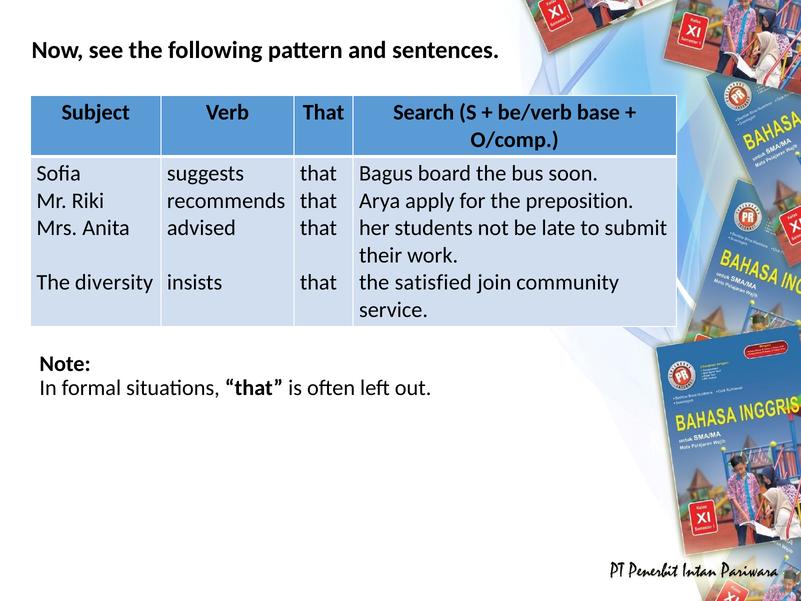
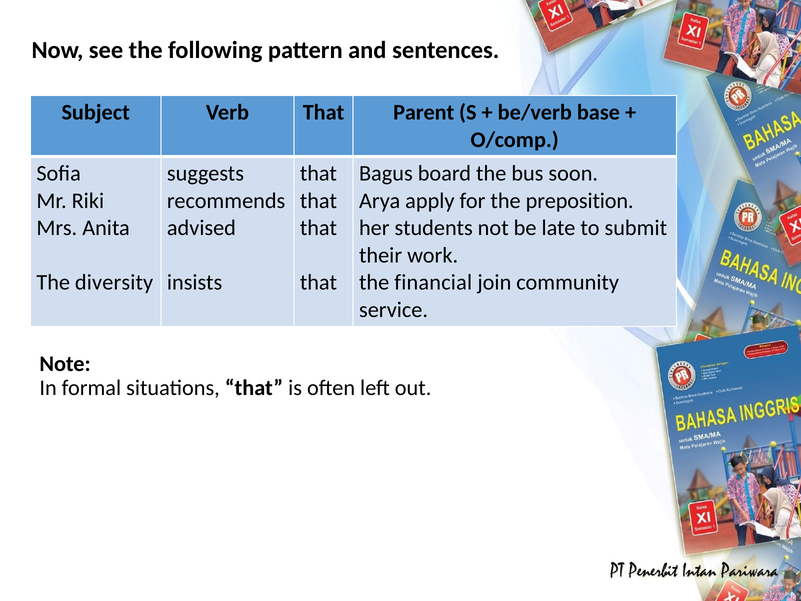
Search: Search -> Parent (424, 113)
satisfied: satisfied -> financial (433, 283)
